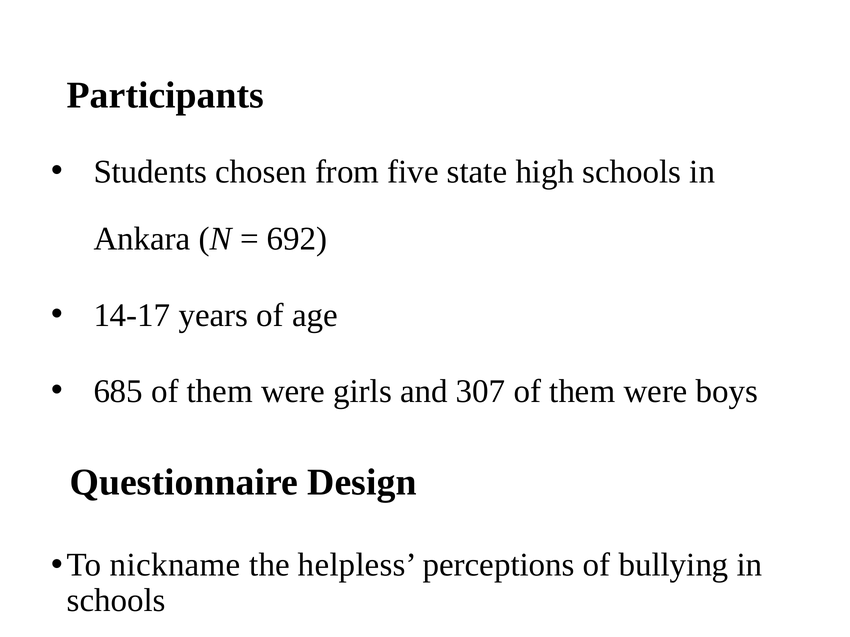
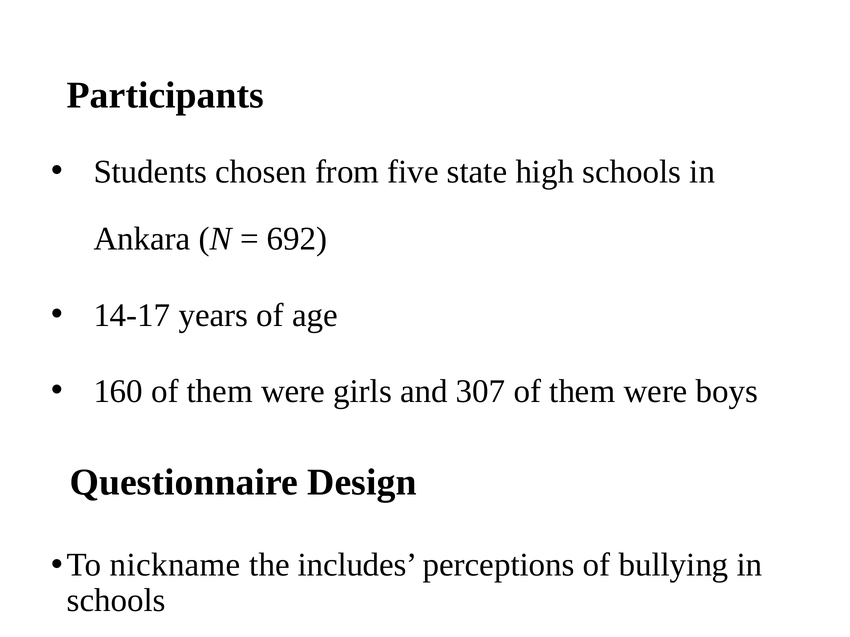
685: 685 -> 160 (118, 392)
helpless: helpless -> includes (358, 565)
